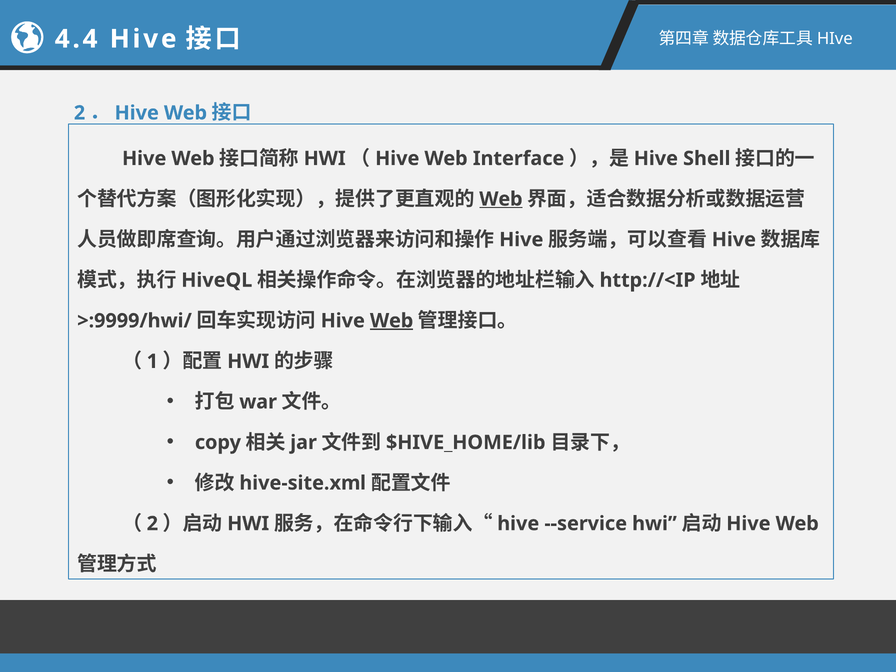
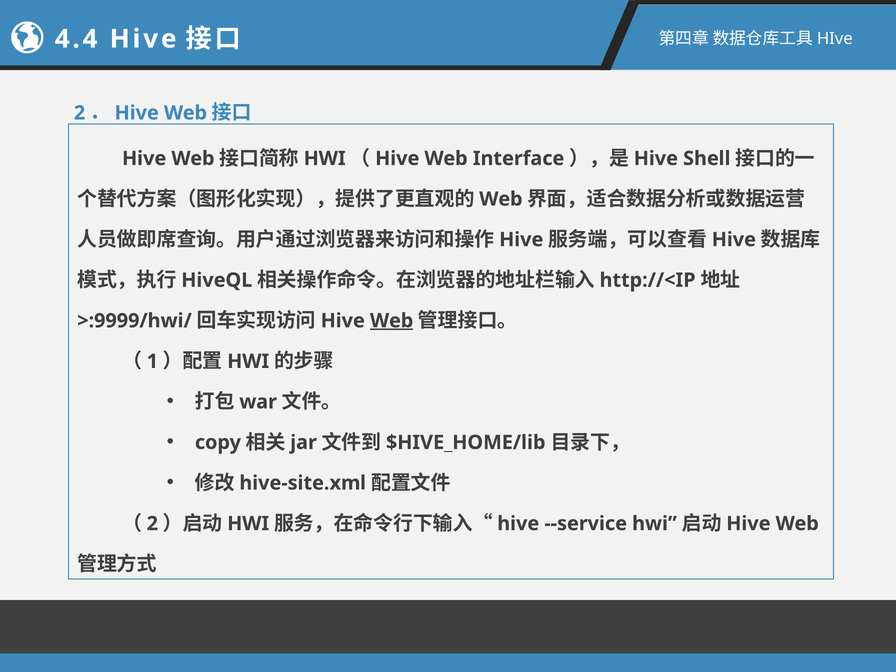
Web underline: present -> none (501, 199)
